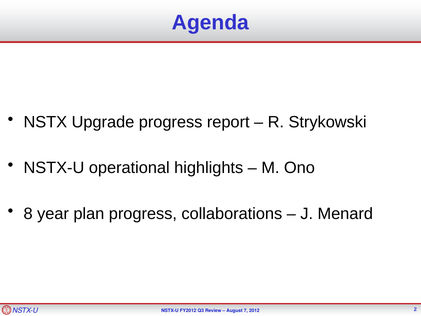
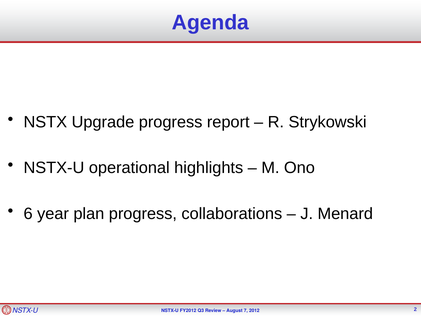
8: 8 -> 6 (28, 214)
